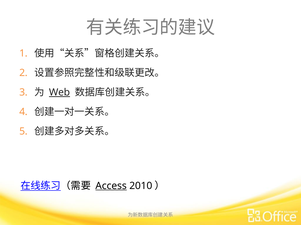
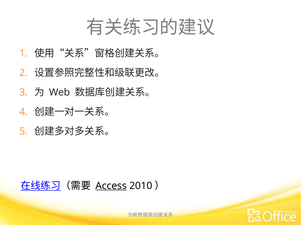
Web underline: present -> none (59, 93)
